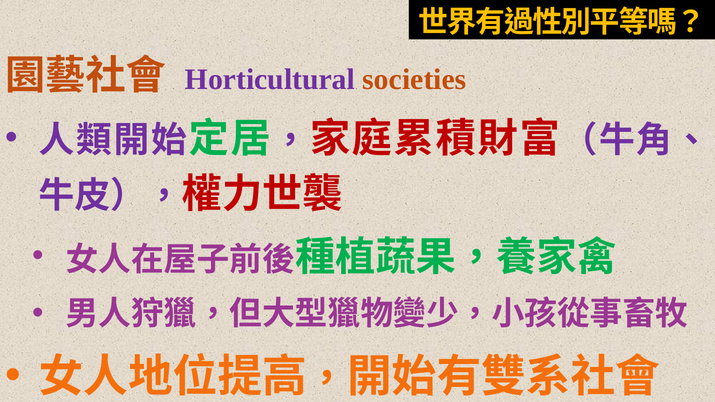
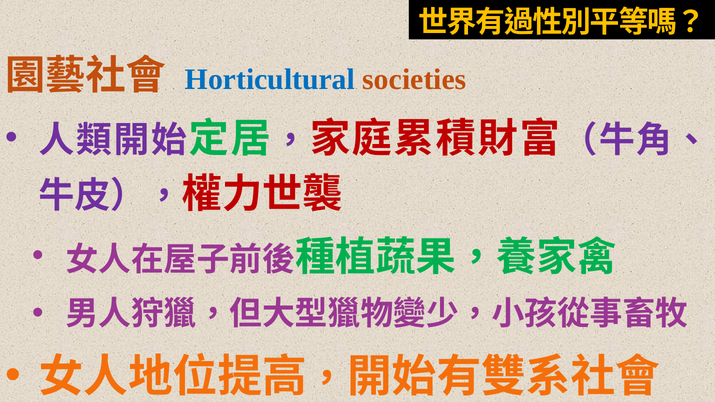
Horticultural colour: purple -> blue (270, 80)
